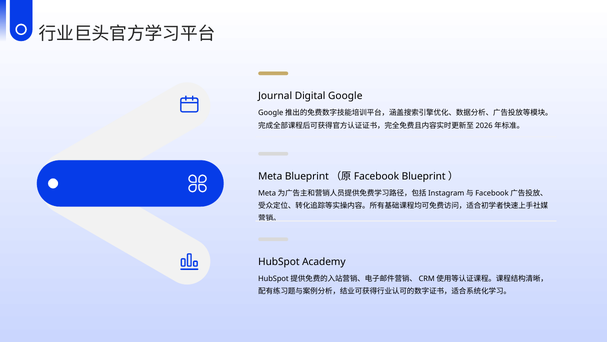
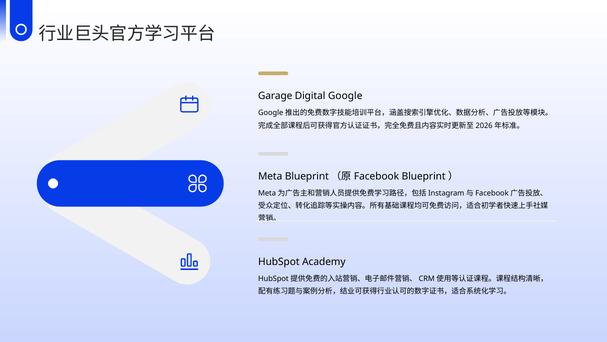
Journal: Journal -> Garage (275, 96)
